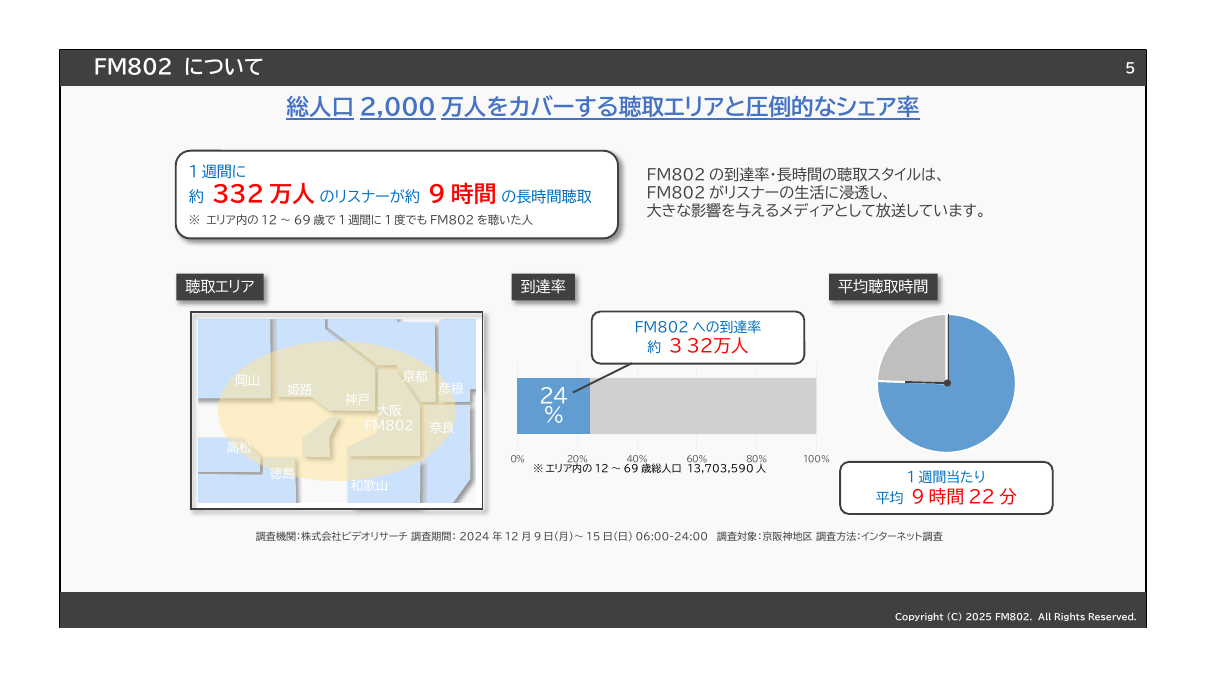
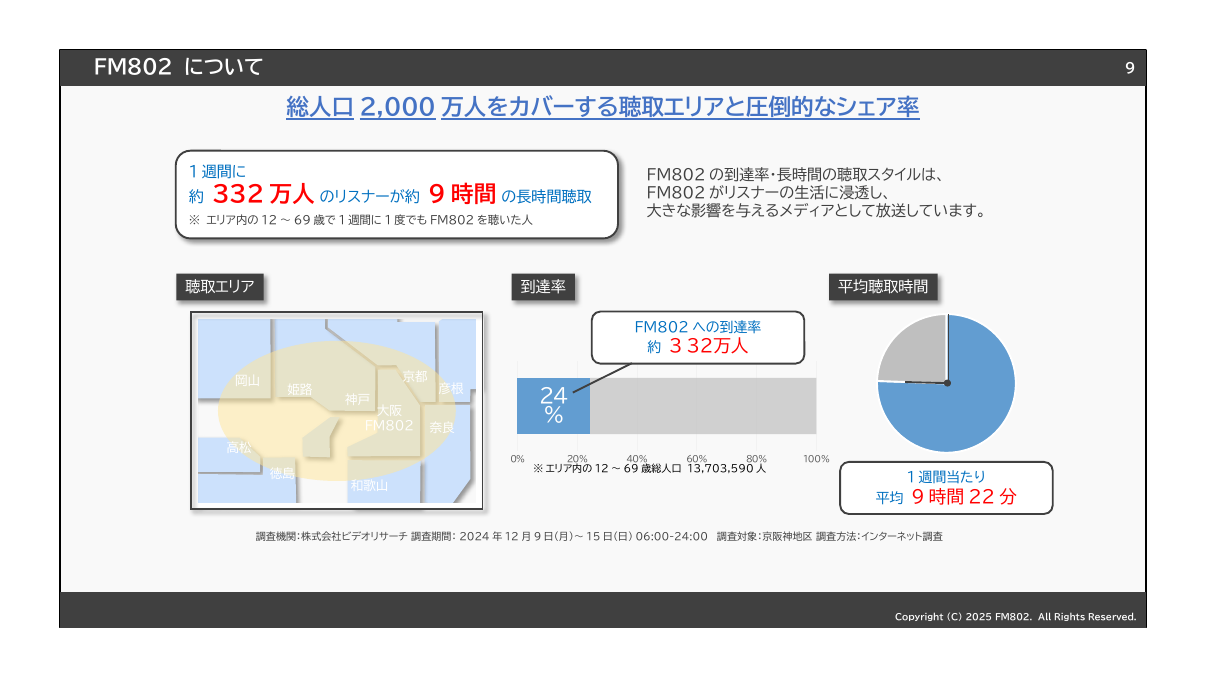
5: 5 -> 9 (1130, 69)
